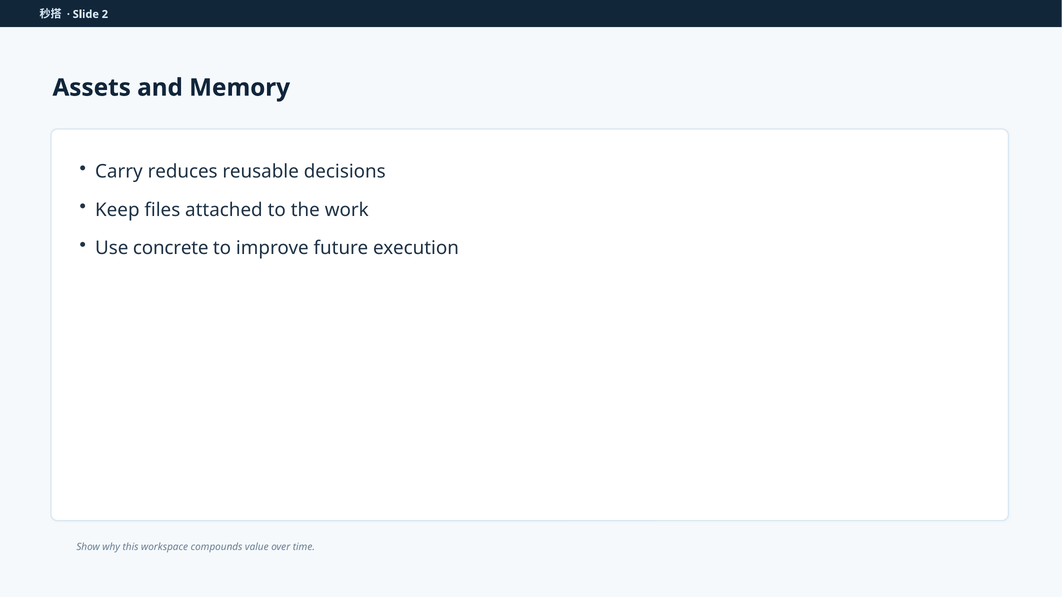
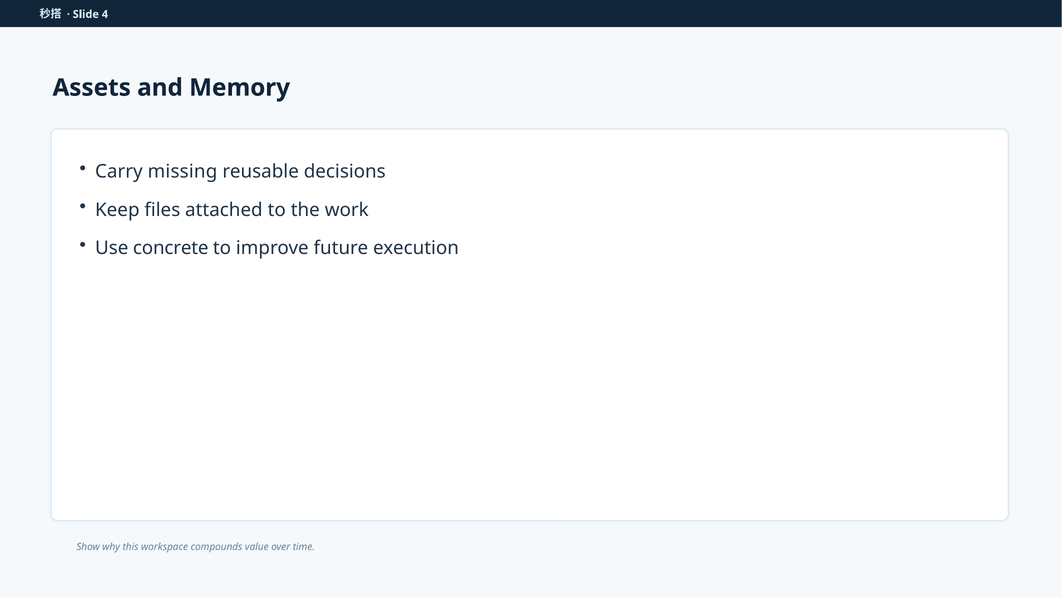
2: 2 -> 4 (105, 14)
reduces: reduces -> missing (183, 172)
